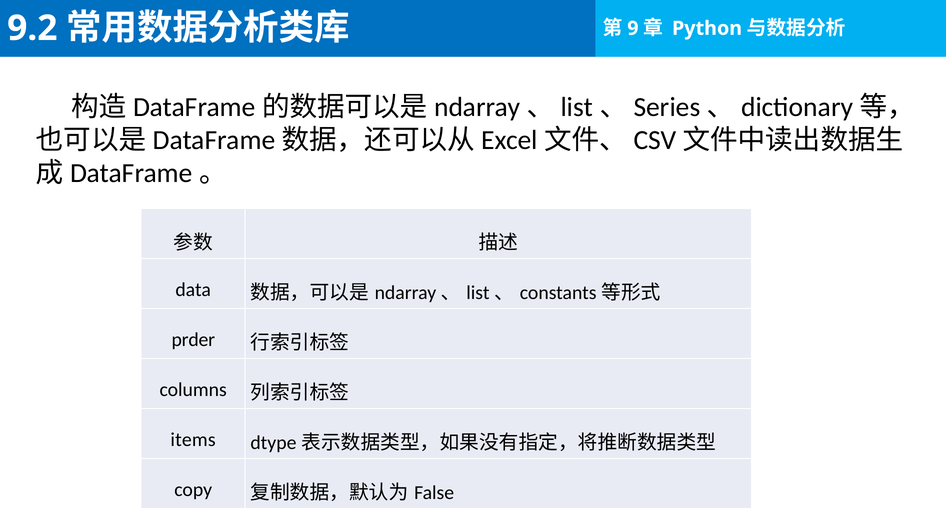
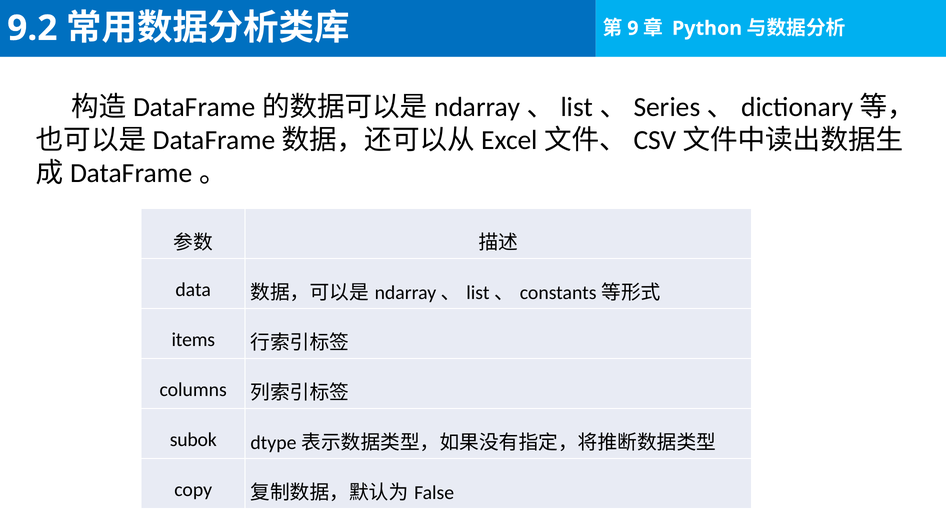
prder: prder -> items (193, 340)
items: items -> subok (193, 440)
